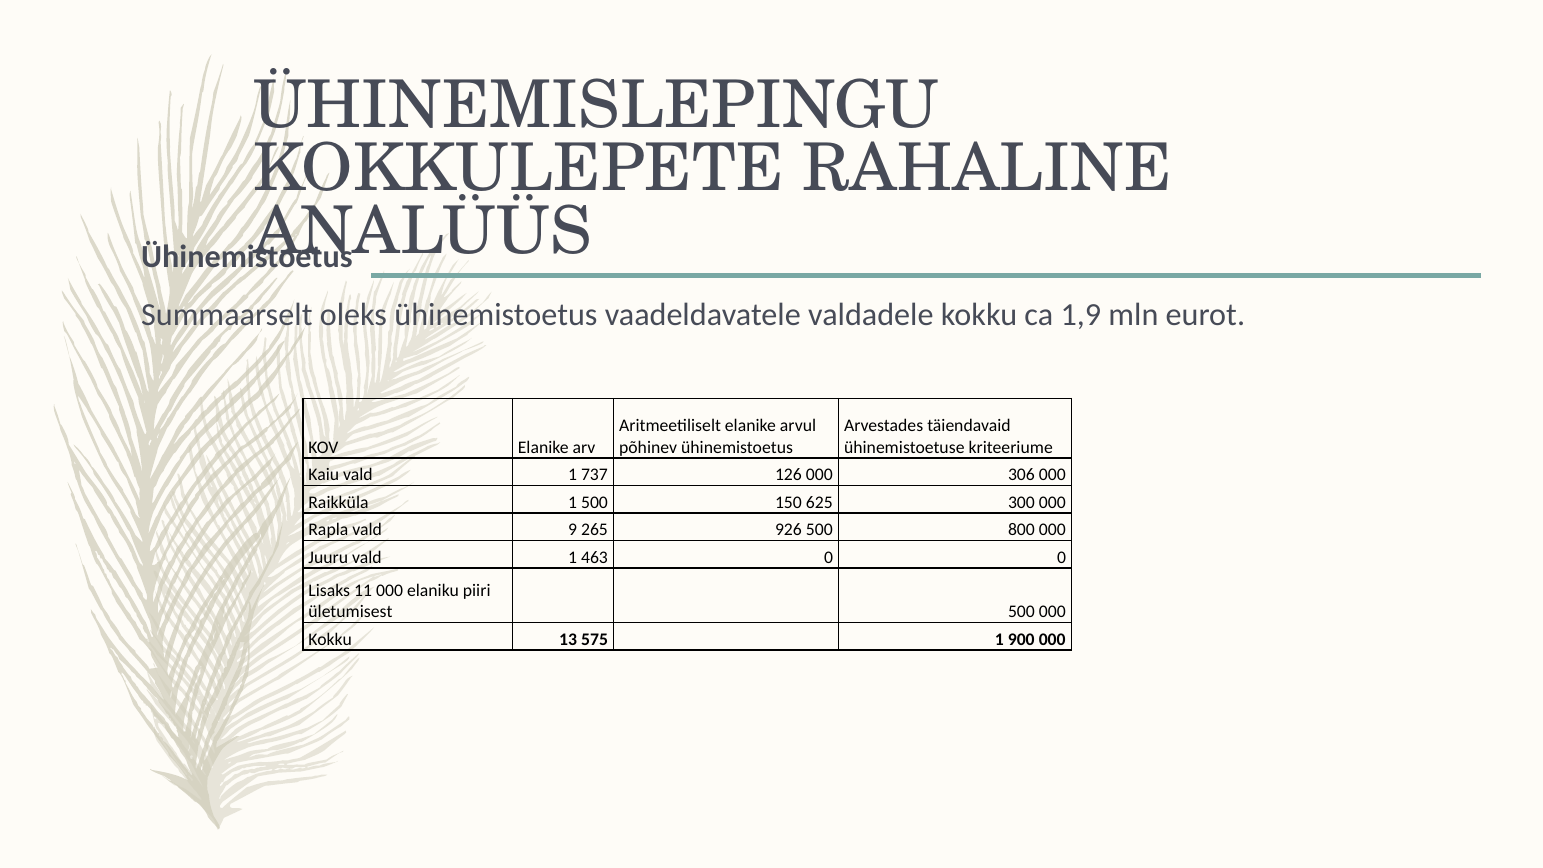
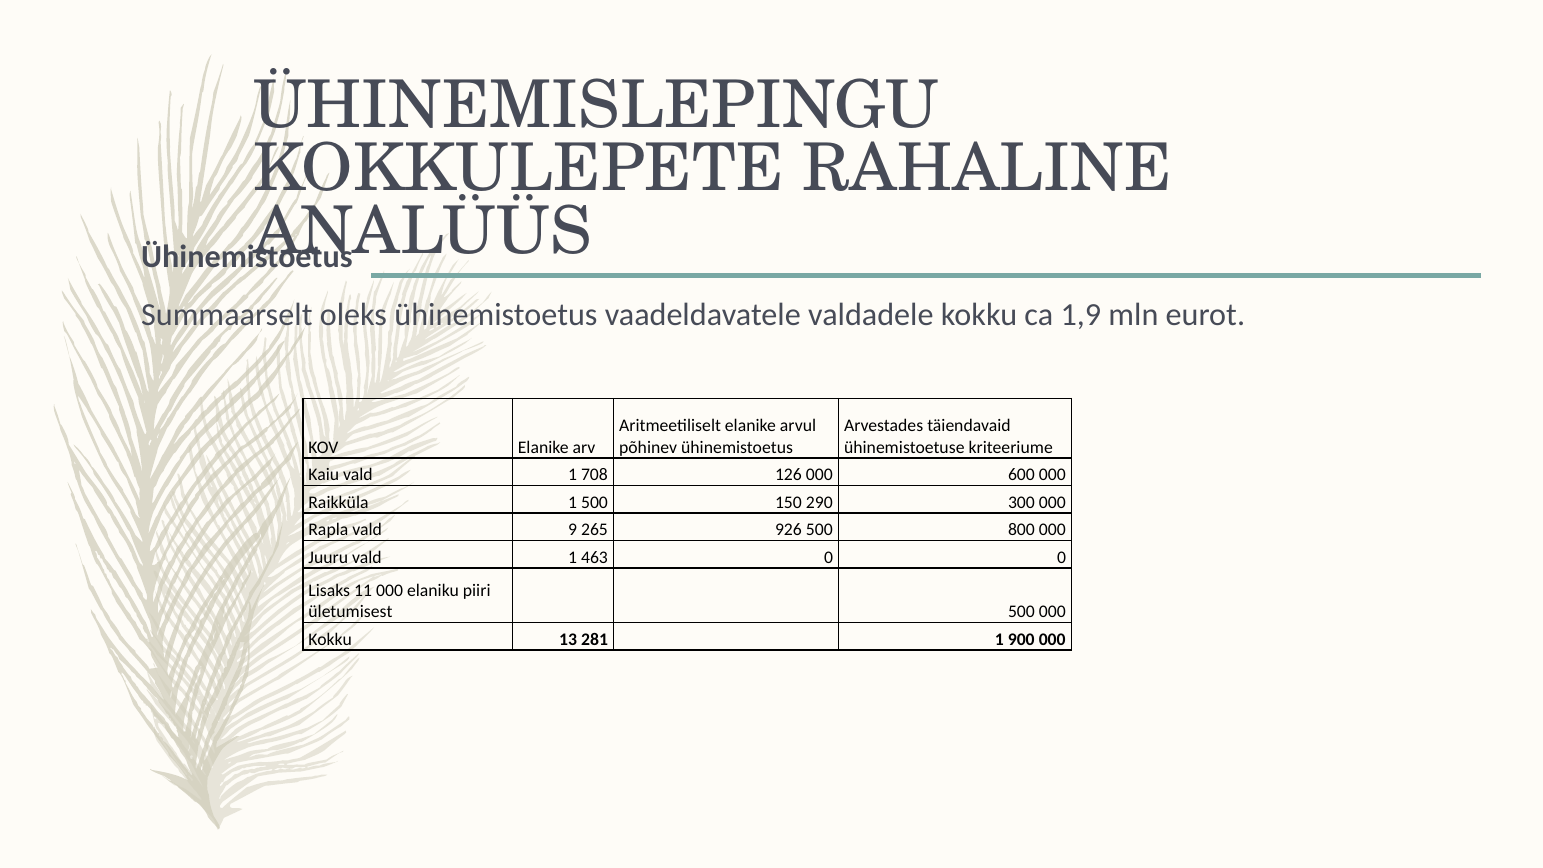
737: 737 -> 708 (594, 475)
306: 306 -> 600 (1021, 475)
625: 625 -> 290 (819, 502)
575: 575 -> 281 (595, 639)
